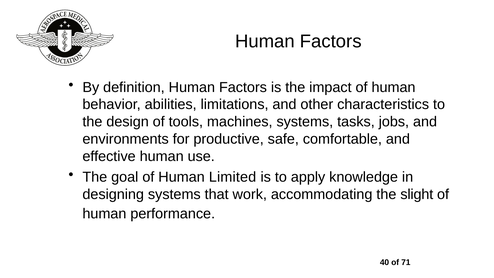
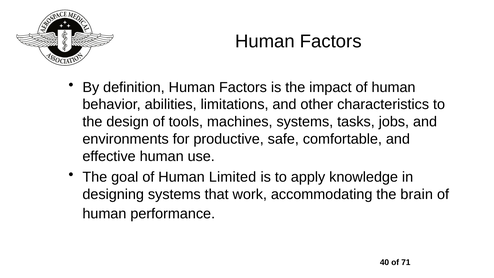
slight: slight -> brain (417, 194)
